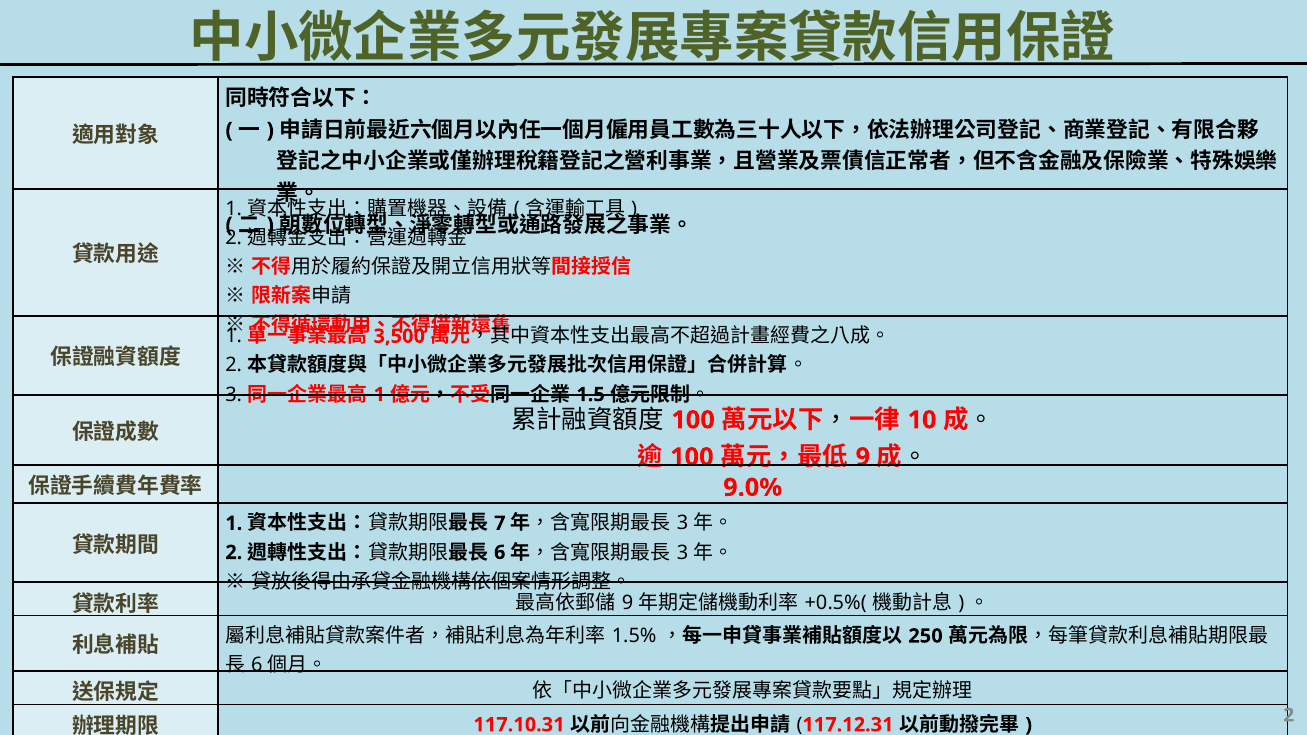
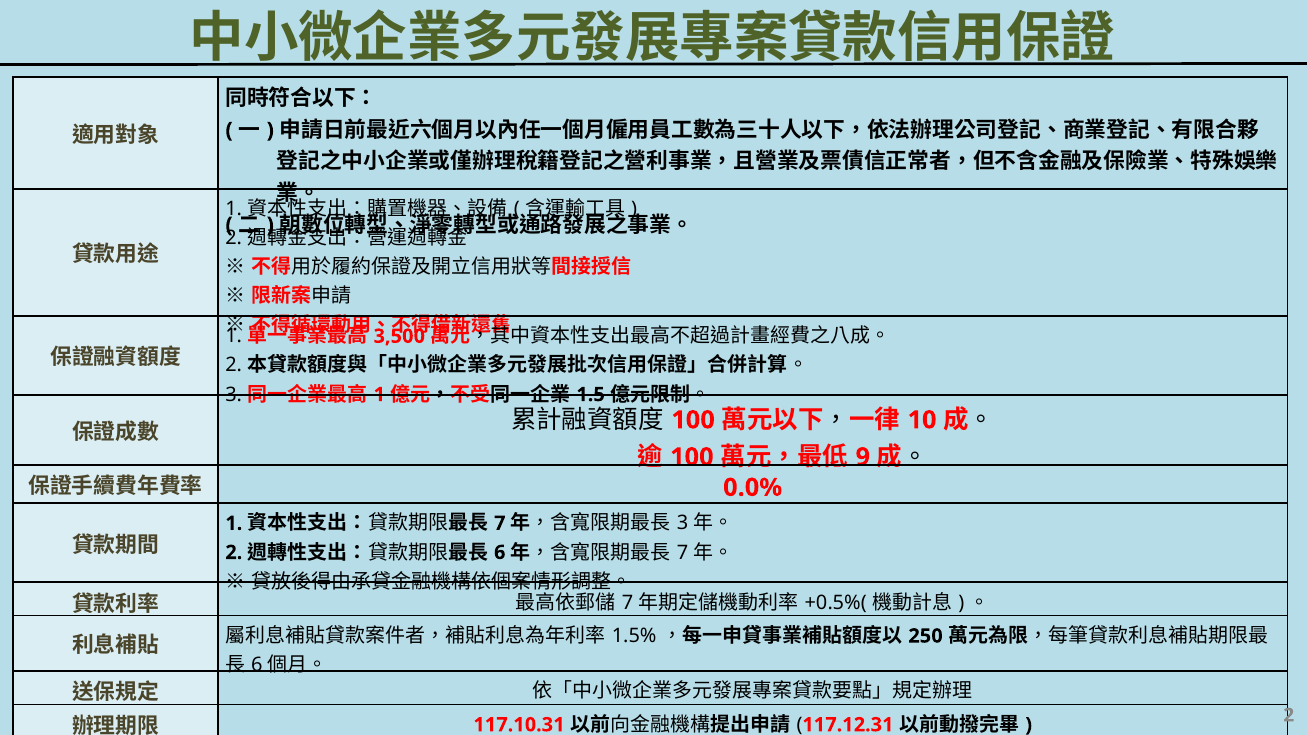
9.0%: 9.0% -> 0.0% (753, 488)
3: 3 -> 7 (683, 553)
9: 9 -> 7 (628, 603)
